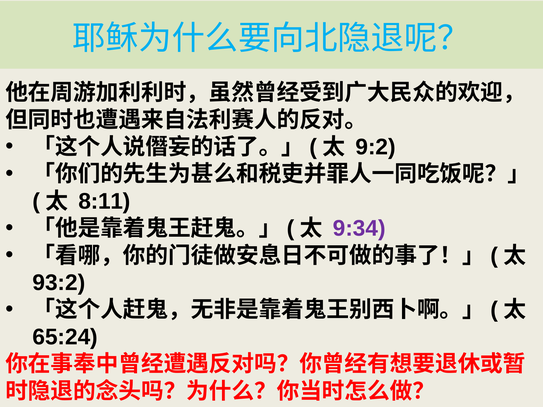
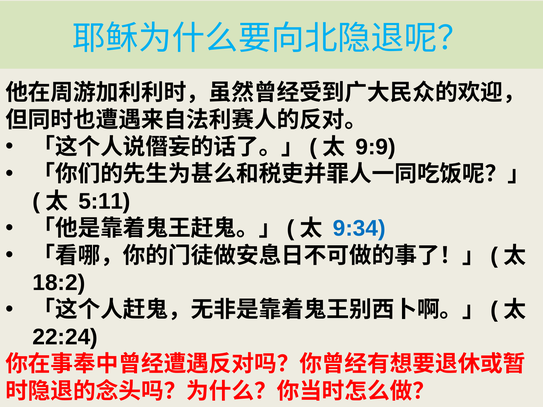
9:2: 9:2 -> 9:9 (376, 147)
8:11: 8:11 -> 5:11 (104, 201)
9:34 colour: purple -> blue (359, 229)
93:2: 93:2 -> 18:2 (59, 283)
65:24: 65:24 -> 22:24 (65, 337)
